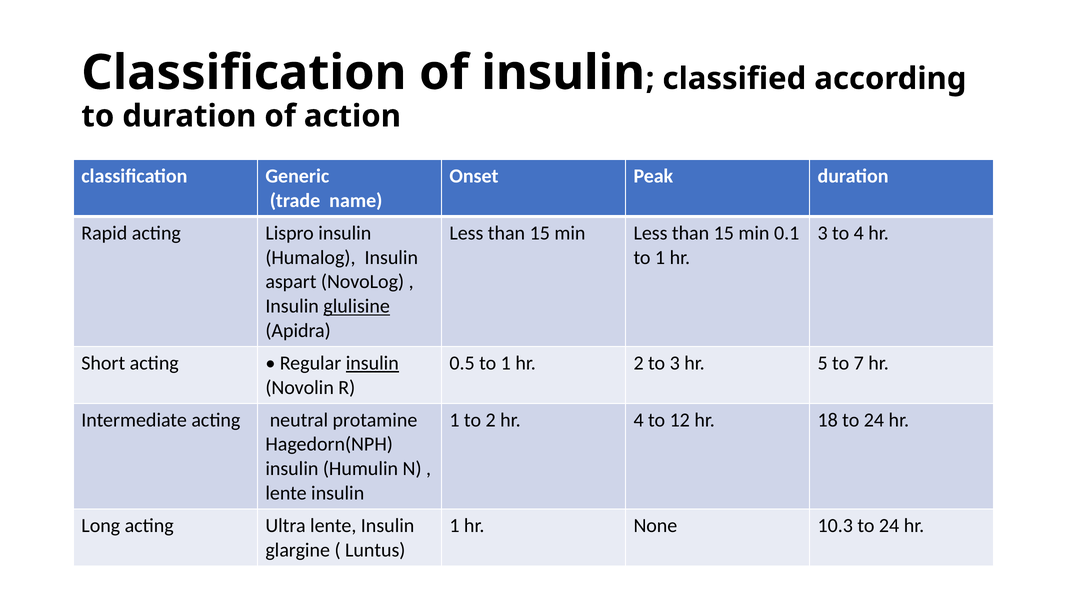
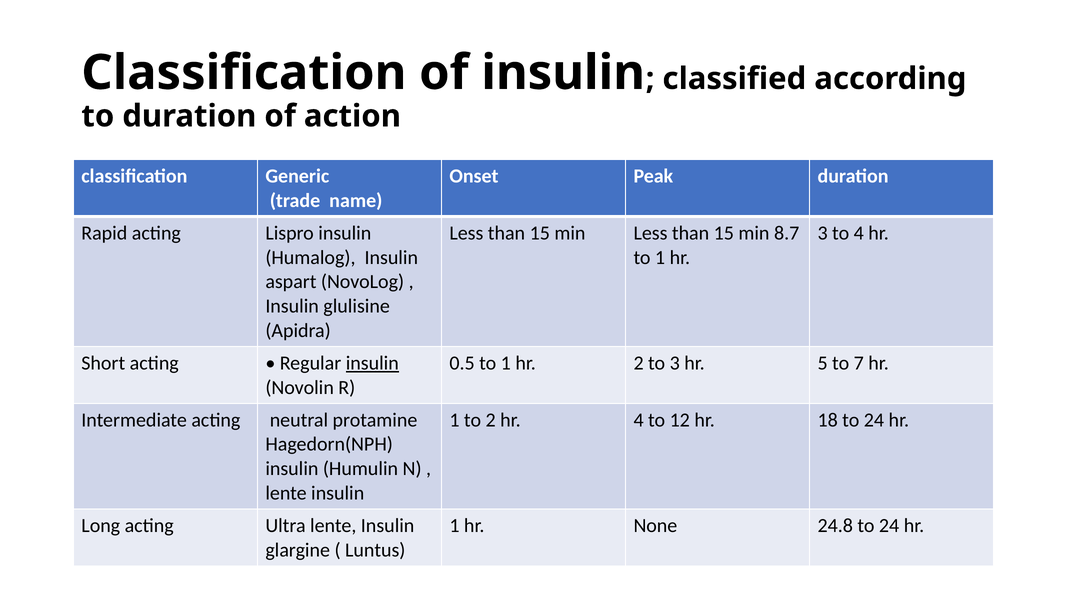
0.1: 0.1 -> 8.7 (787, 233)
glulisine underline: present -> none (357, 306)
10.3: 10.3 -> 24.8 (835, 526)
